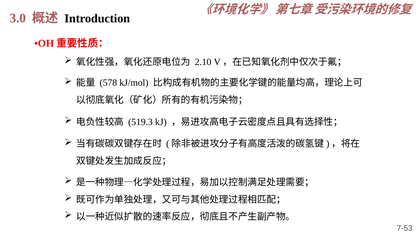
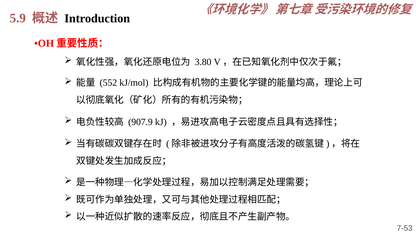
3.0: 3.0 -> 5.9 (18, 18)
2.10: 2.10 -> 3.80 (203, 62)
578: 578 -> 552 (108, 83)
519.3: 519.3 -> 907.9 (140, 122)
